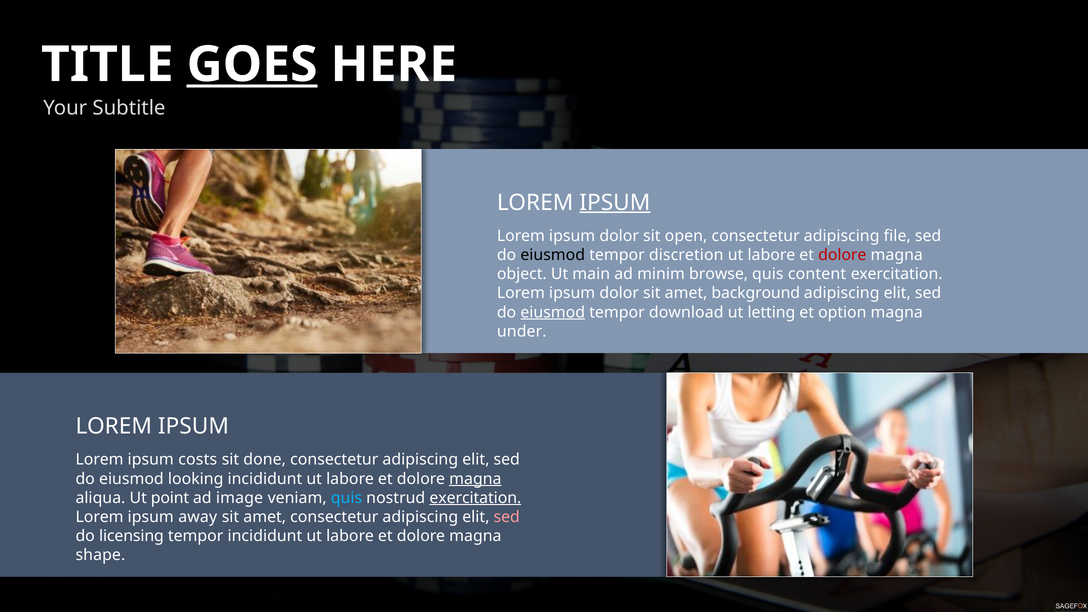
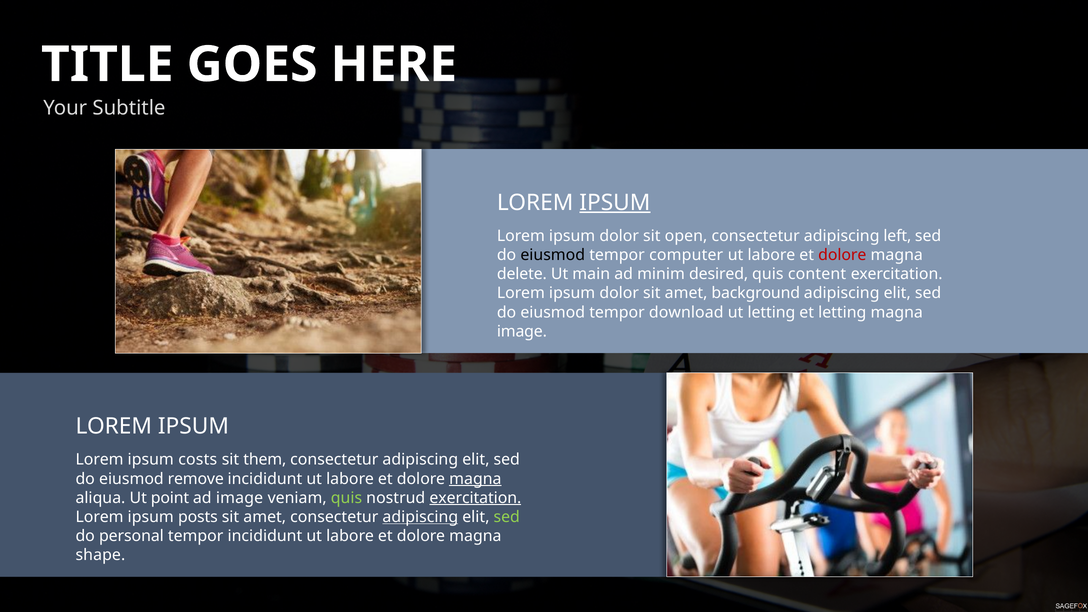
GOES underline: present -> none (252, 65)
file: file -> left (897, 236)
discretion: discretion -> computer (686, 255)
object: object -> delete (522, 274)
browse: browse -> desired (719, 274)
eiusmod underline: present -> none (553, 312)
et option: option -> letting (842, 312)
under: under -> image (522, 331)
done: done -> them (265, 460)
looking: looking -> remove (196, 479)
quis colour: light blue -> light green (346, 498)
away: away -> posts (198, 517)
adipiscing underline: none -> present (420, 517)
sed colour: pink -> light green (507, 517)
licensing: licensing -> personal (131, 536)
